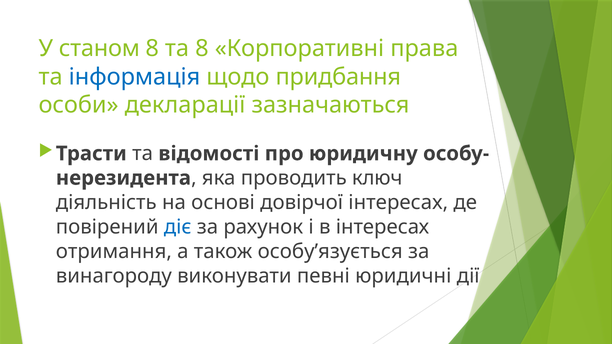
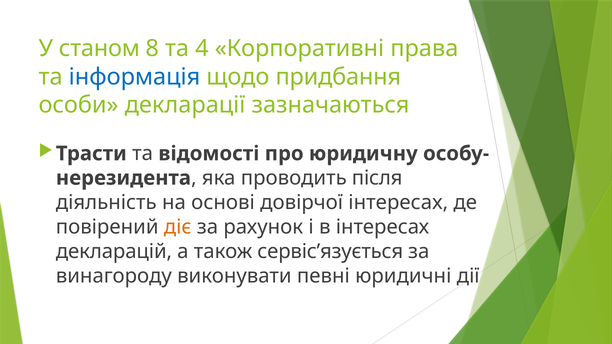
та 8: 8 -> 4 (202, 49)
ключ: ключ -> після (377, 178)
діє colour: blue -> orange (178, 227)
отримання: отримання -> декларацій (114, 252)
особу’язується: особу’язується -> сервіс’язується (330, 252)
